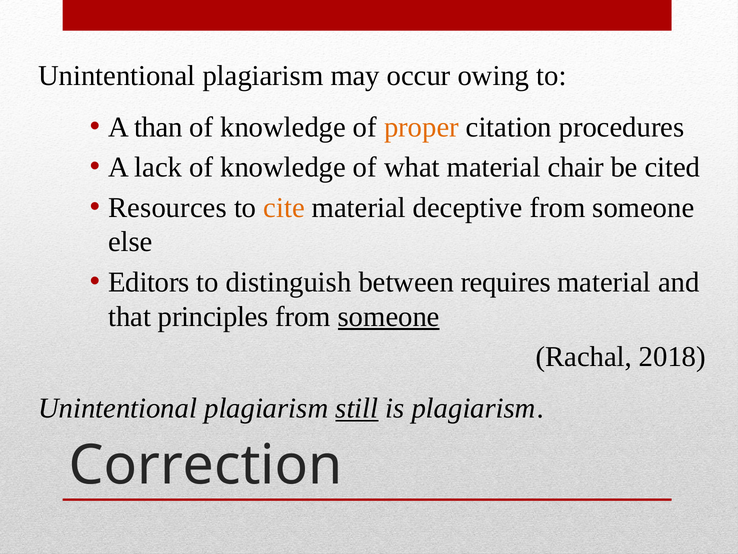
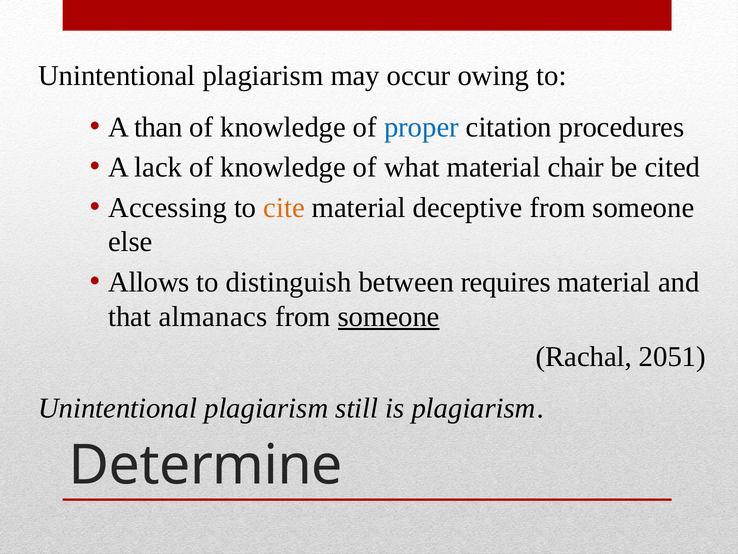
proper colour: orange -> blue (421, 127)
Resources: Resources -> Accessing (168, 207)
Editors: Editors -> Allows (149, 282)
principles: principles -> almanacs (213, 316)
2018: 2018 -> 2051 (672, 356)
still underline: present -> none (357, 408)
Correction: Correction -> Determine (206, 465)
